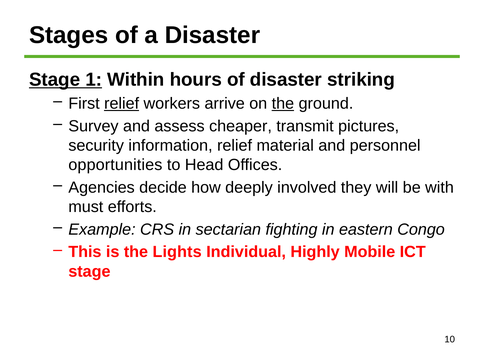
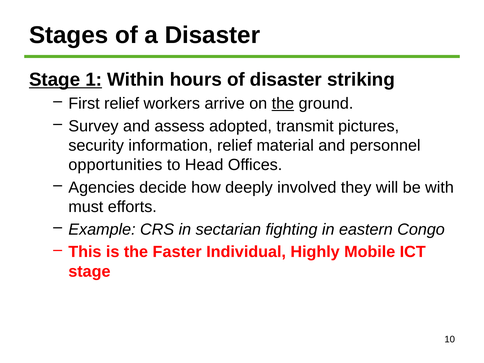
relief underline: present -> none (122, 104)
cheaper: cheaper -> adopted (240, 126)
Lights: Lights -> Faster (177, 252)
